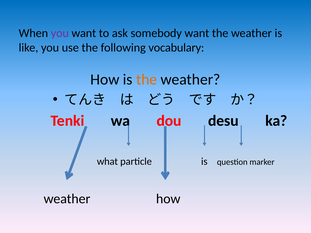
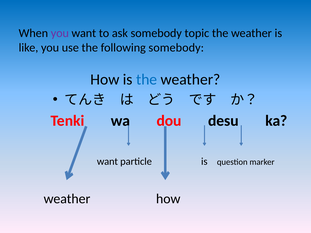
somebody want: want -> topic (197, 33)
following vocabulary: vocabulary -> somebody (176, 48)
the colour: orange -> blue (147, 80)
what: what -> want (107, 162)
